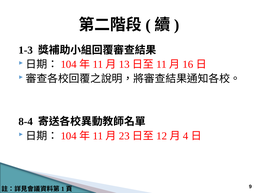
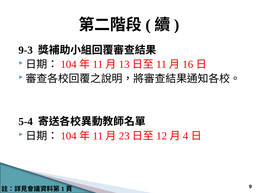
1-3: 1-3 -> 9-3 (26, 50)
8-4: 8-4 -> 5-4 (26, 122)
